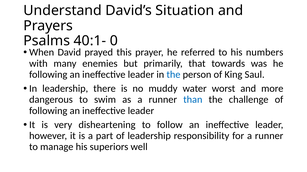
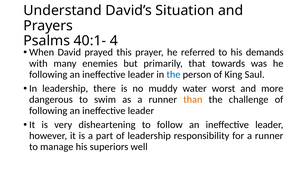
0: 0 -> 4 (114, 41)
numbers: numbers -> demands (265, 53)
than colour: blue -> orange (193, 100)
